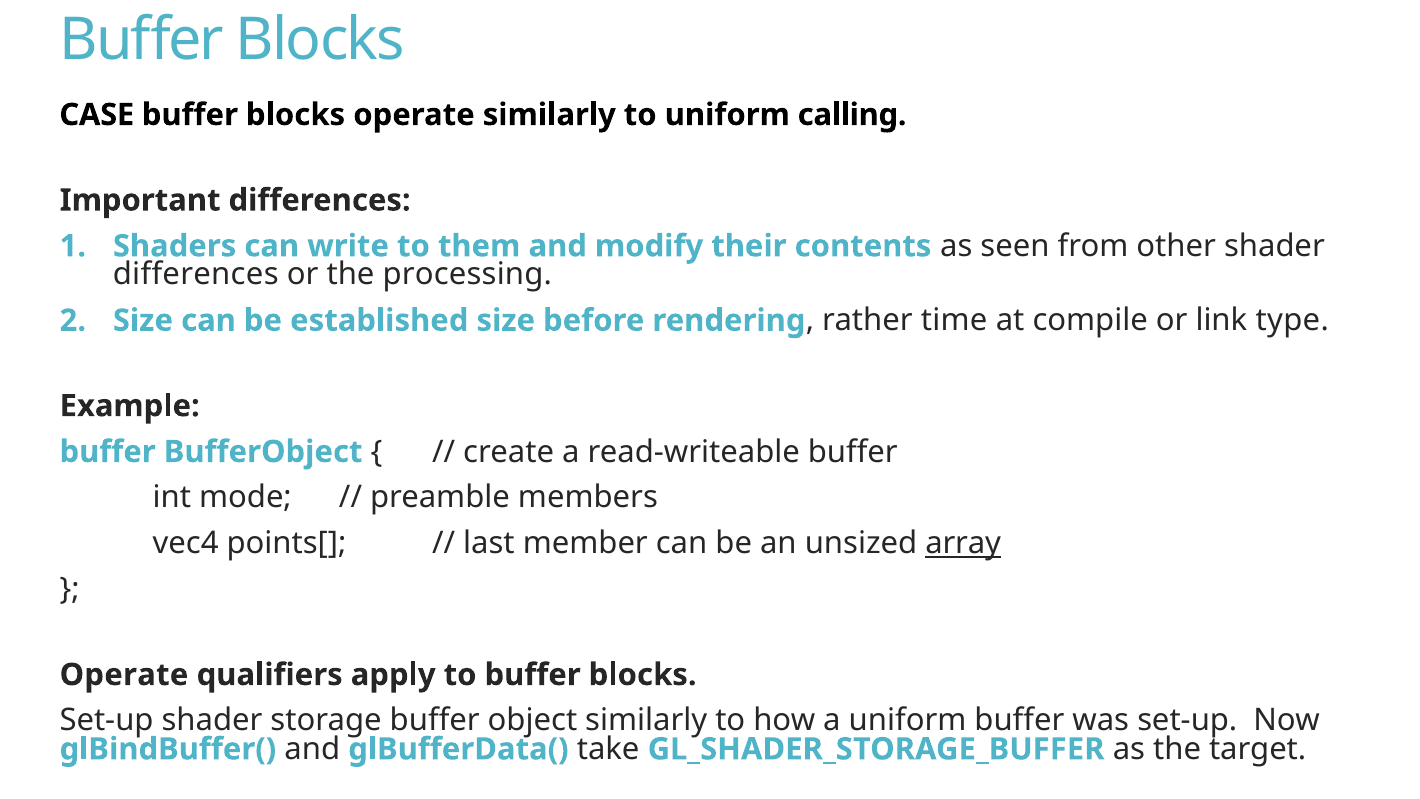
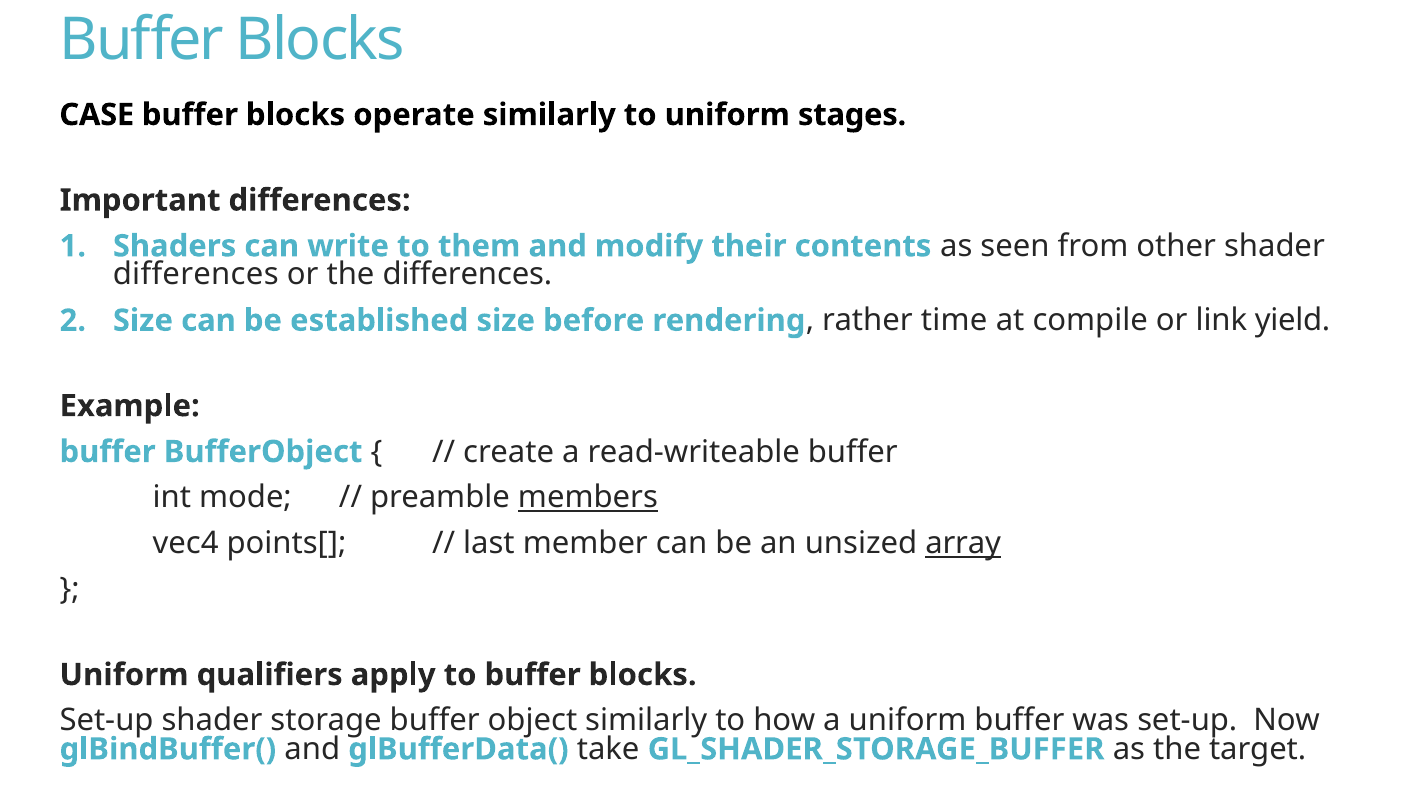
calling: calling -> stages (852, 115)
the processing: processing -> differences (467, 275)
type: type -> yield (1293, 320)
members underline: none -> present (588, 498)
Operate: Operate -> Uniform (124, 675)
